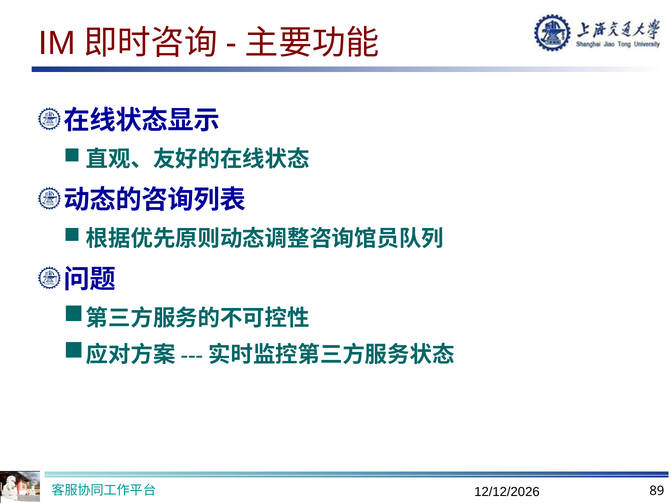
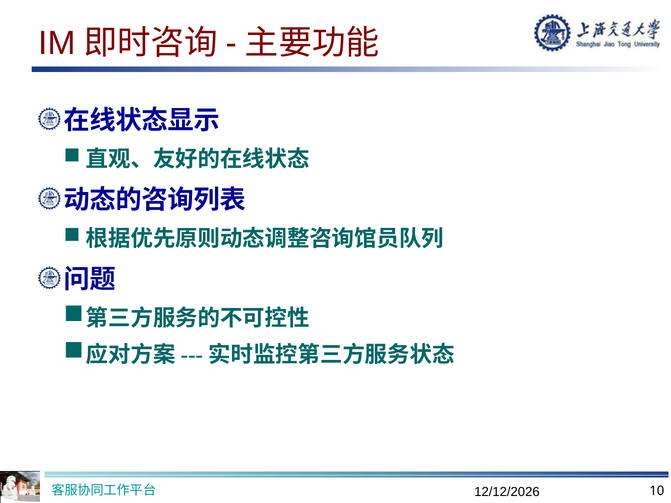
89: 89 -> 10 (657, 491)
